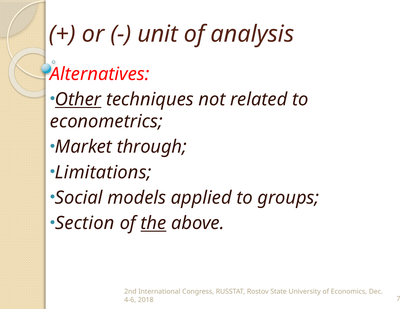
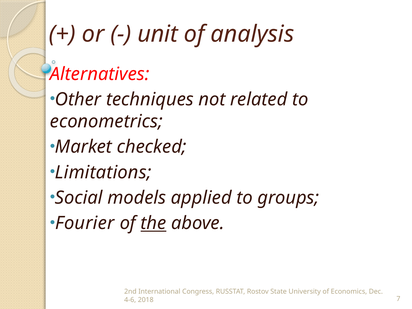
Other underline: present -> none (78, 100)
through: through -> checked (152, 147)
Section: Section -> Fourier (85, 223)
